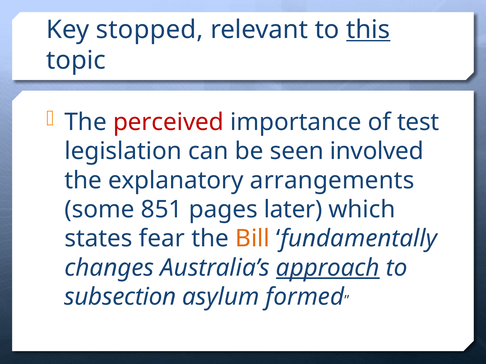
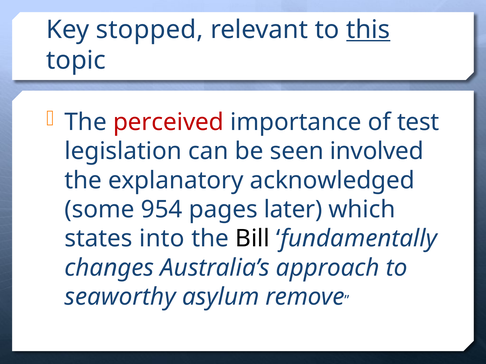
arrangements: arrangements -> acknowledged (332, 181)
851: 851 -> 954 (162, 210)
fear: fear -> into (162, 239)
Bill colour: orange -> black (253, 239)
approach underline: present -> none (328, 268)
subsection: subsection -> seaworthy (120, 297)
formed: formed -> remove (305, 297)
